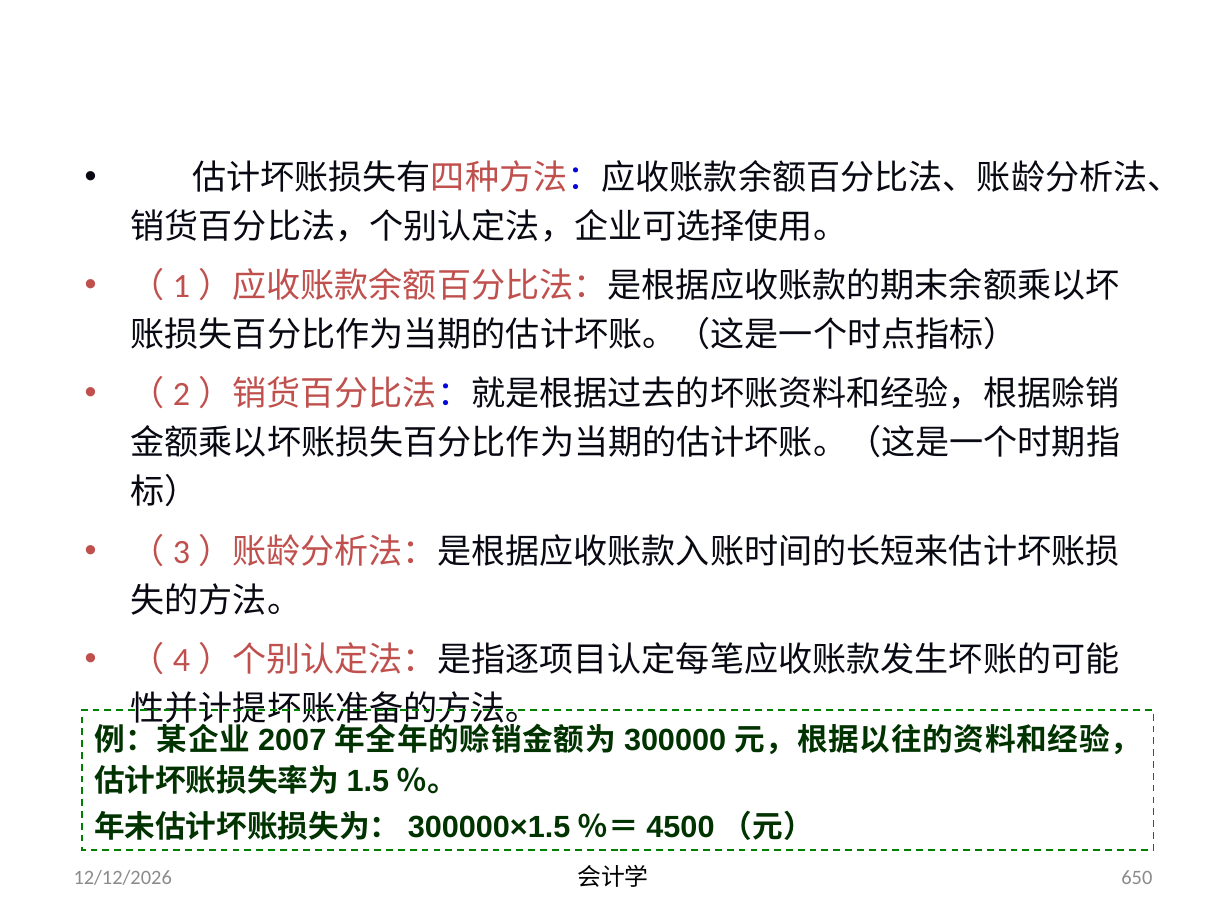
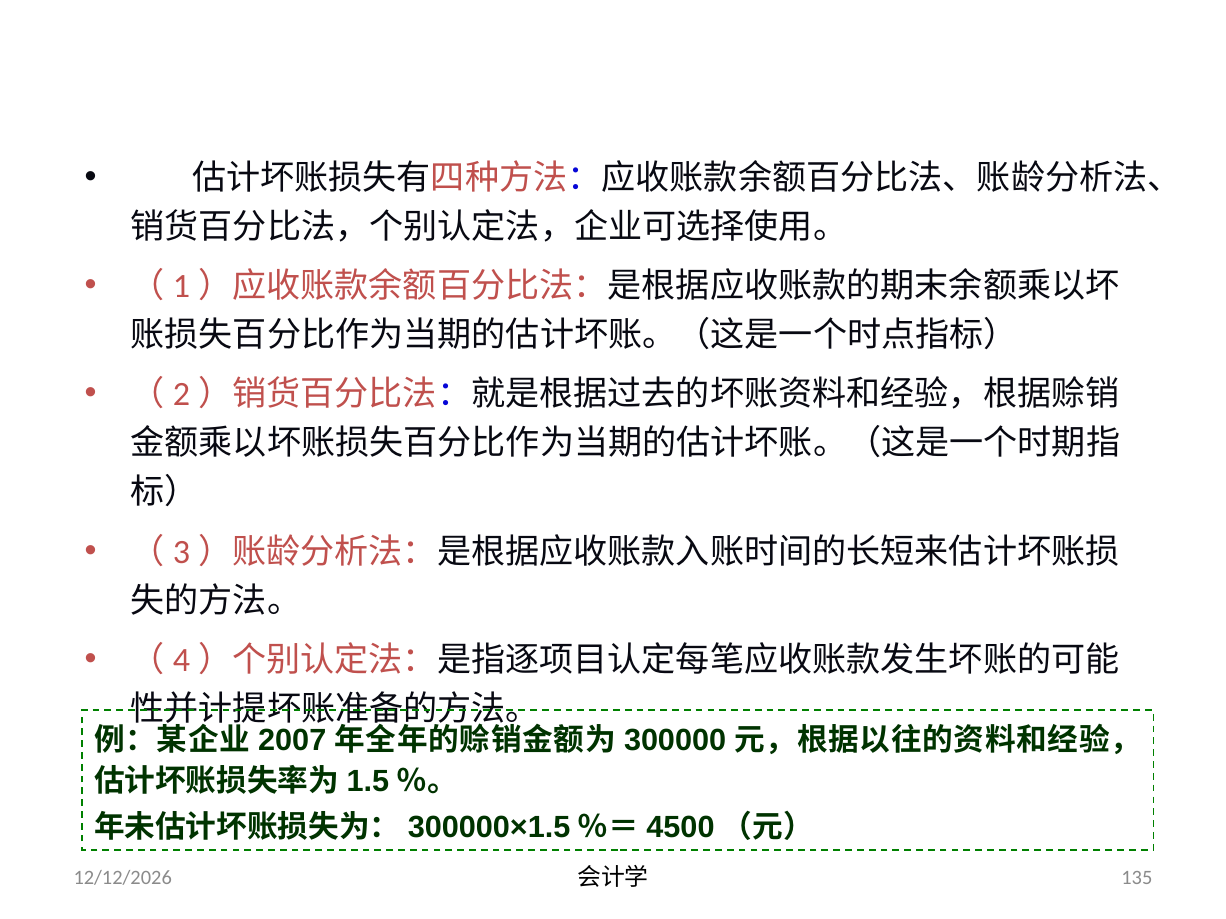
650: 650 -> 135 (1137, 878)
